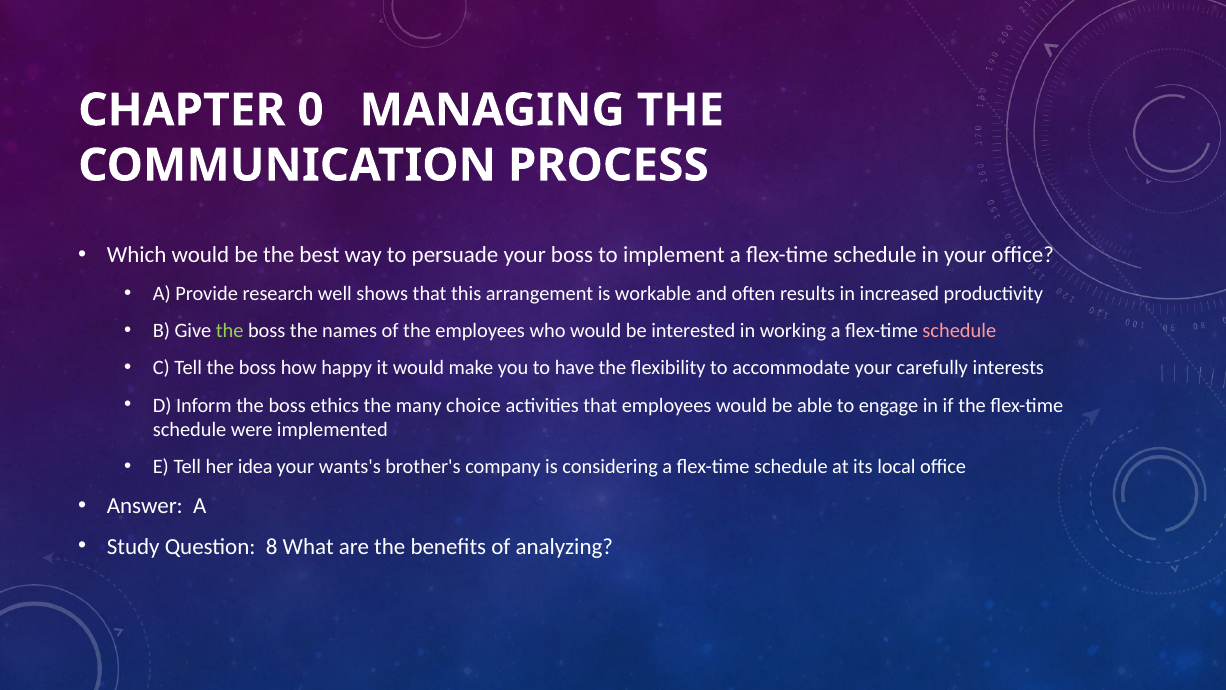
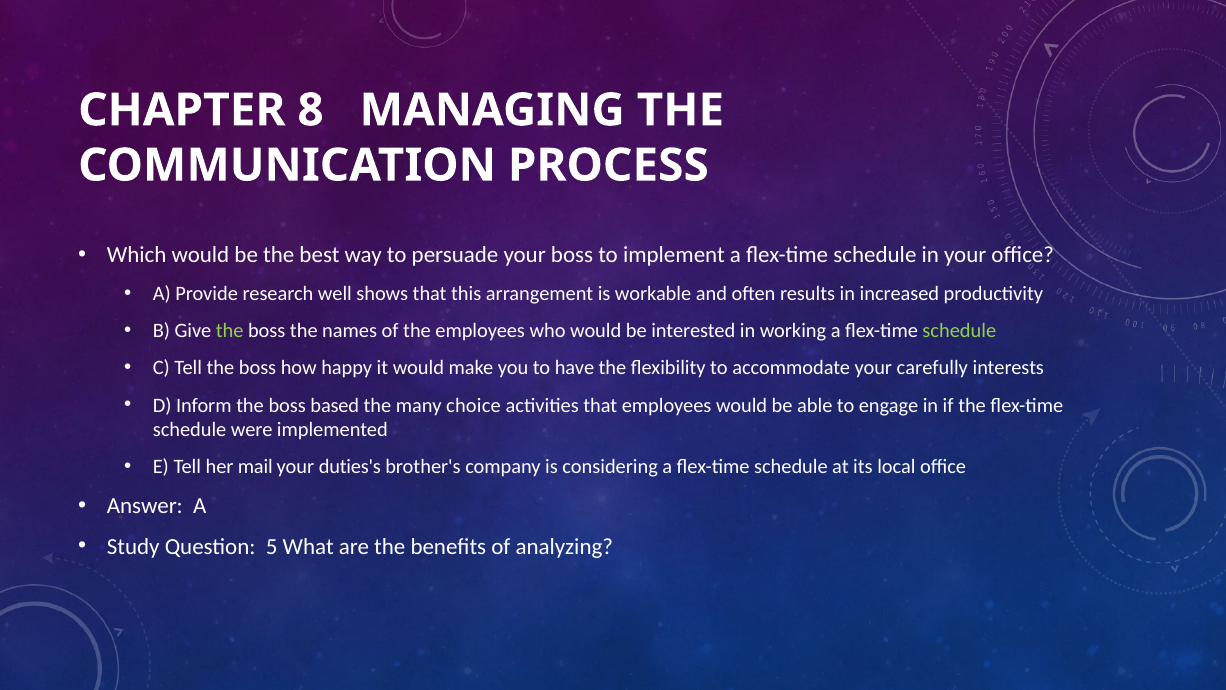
0: 0 -> 8 (311, 110)
schedule colour: pink -> light green (959, 331)
ethics: ethics -> based (335, 405)
idea: idea -> mail (255, 467)
wants's: wants's -> duties's (350, 467)
8: 8 -> 5 (272, 546)
